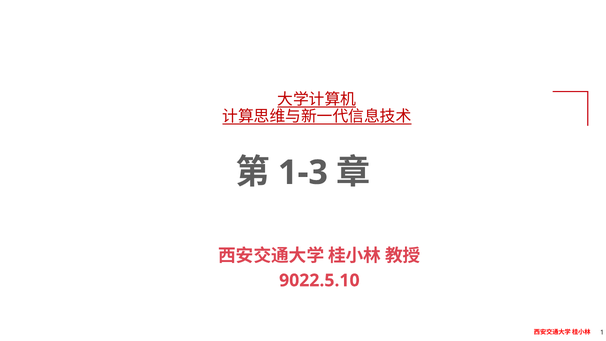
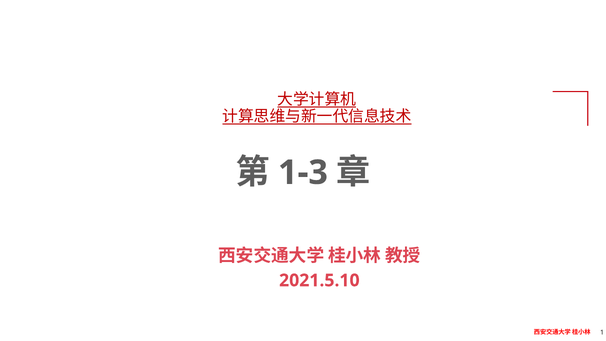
9022.5.10: 9022.5.10 -> 2021.5.10 (319, 280)
